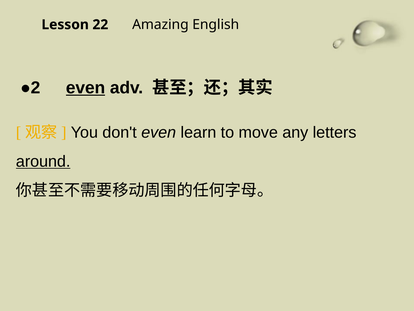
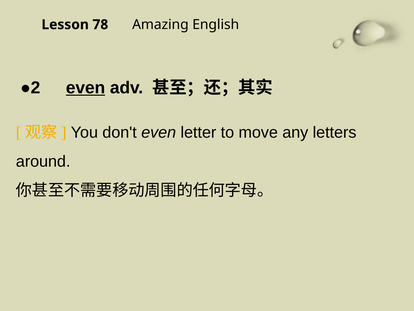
22: 22 -> 78 (100, 25)
learn: learn -> letter (198, 132)
around underline: present -> none (43, 161)
